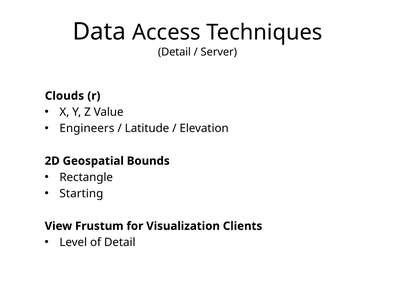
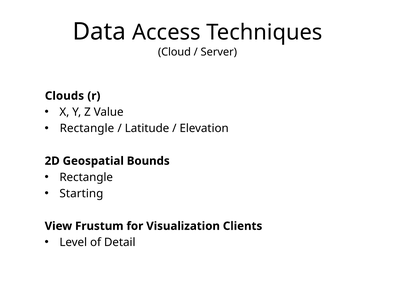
Detail: Detail -> Cloud (174, 52)
Engineers: Engineers -> Rectangle (87, 128)
